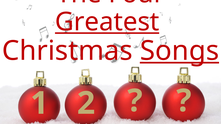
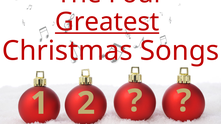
Songs underline: present -> none (179, 51)
